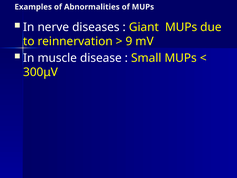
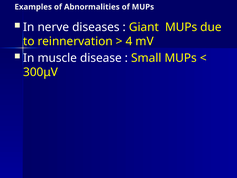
9: 9 -> 4 (129, 41)
